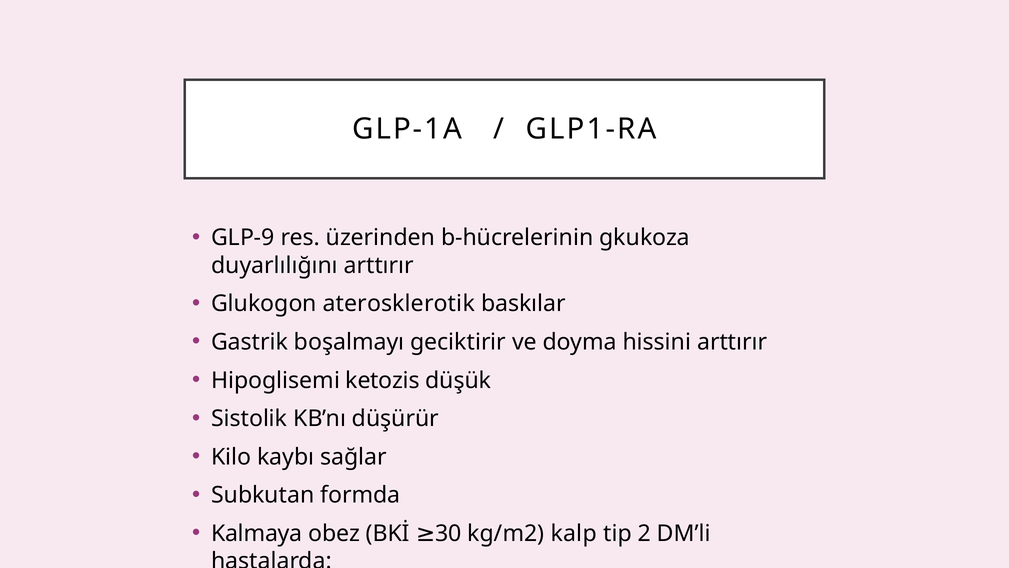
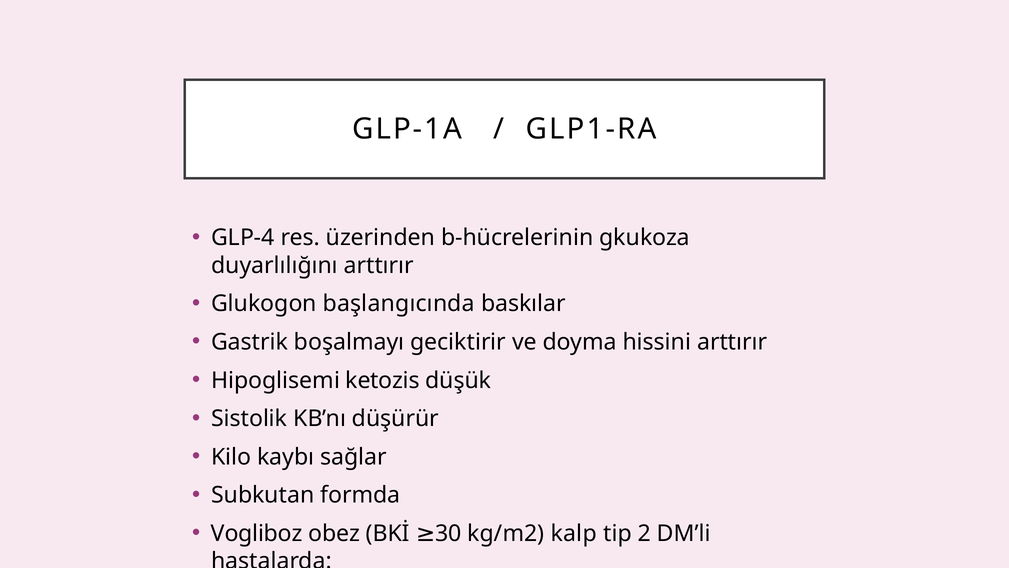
GLP-9: GLP-9 -> GLP-4 (243, 238)
aterosklerotik: aterosklerotik -> başlangıcında (399, 304)
Kalmaya: Kalmaya -> Vogliboz (257, 533)
